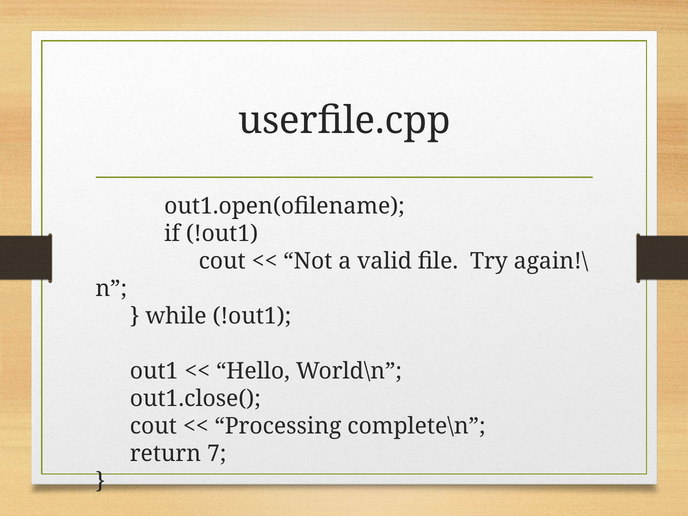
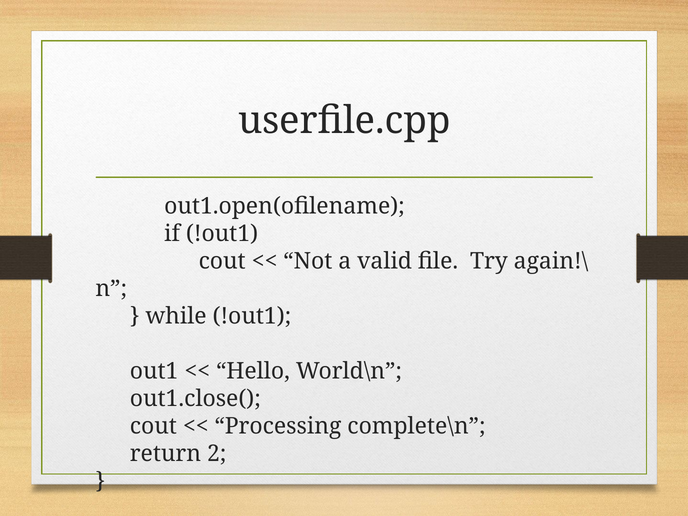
7: 7 -> 2 (217, 454)
